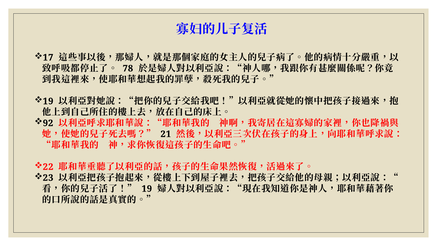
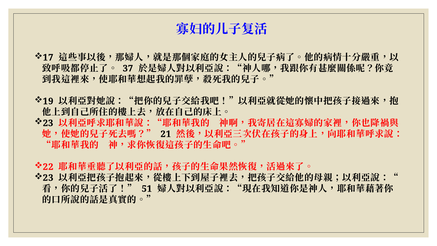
78: 78 -> 37 (128, 68)
92: 92 -> 23 (48, 123)
19: 19 -> 51 (147, 189)
